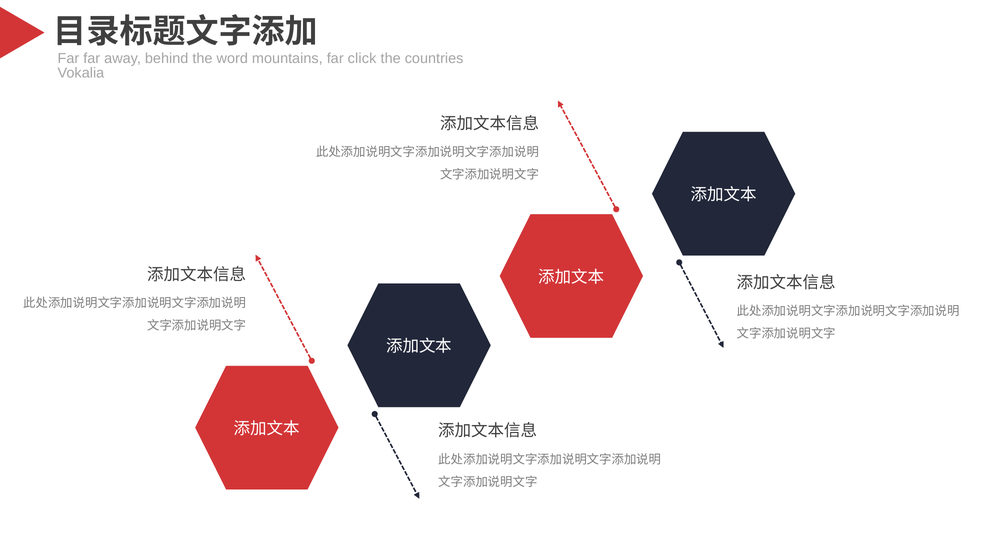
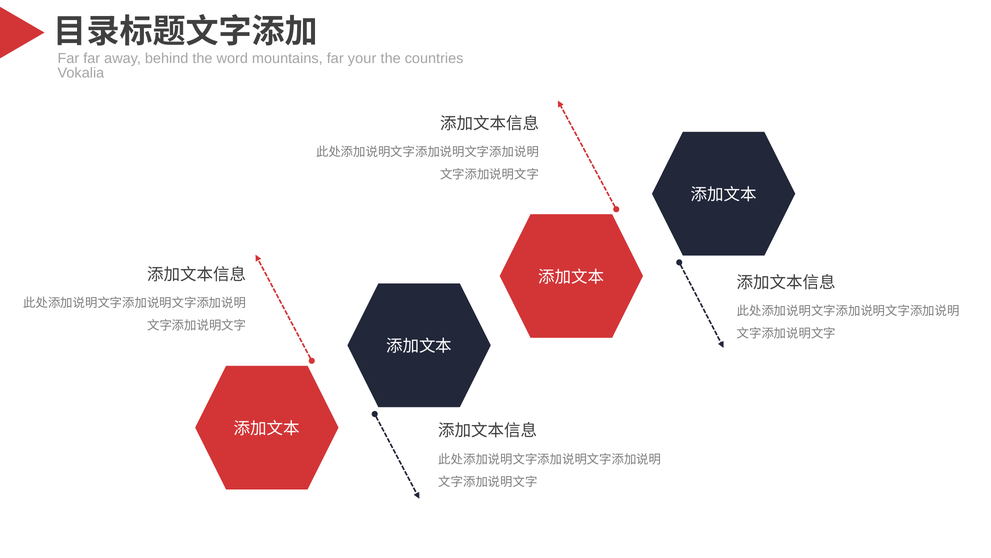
click: click -> your (362, 58)
